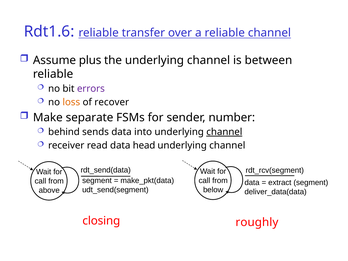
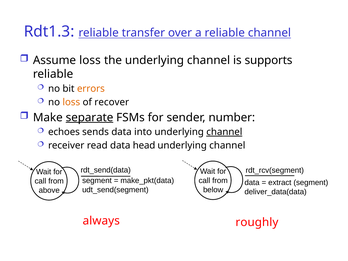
Rdt1.6: Rdt1.6 -> Rdt1.3 (49, 32)
Assume plus: plus -> loss (90, 60)
between: between -> supports (269, 60)
errors colour: purple -> orange (91, 89)
separate underline: none -> present (90, 117)
behind: behind -> echoes (64, 132)
closing: closing -> always (101, 221)
